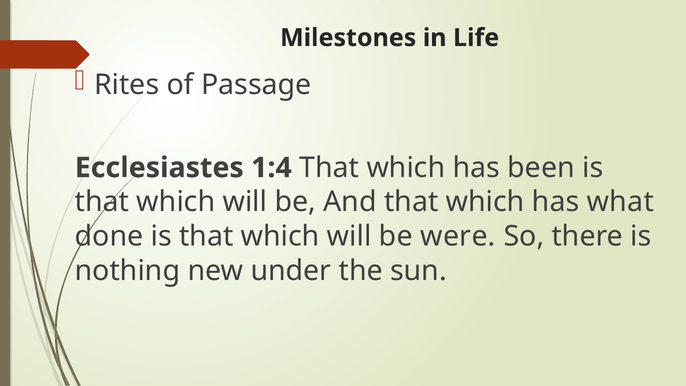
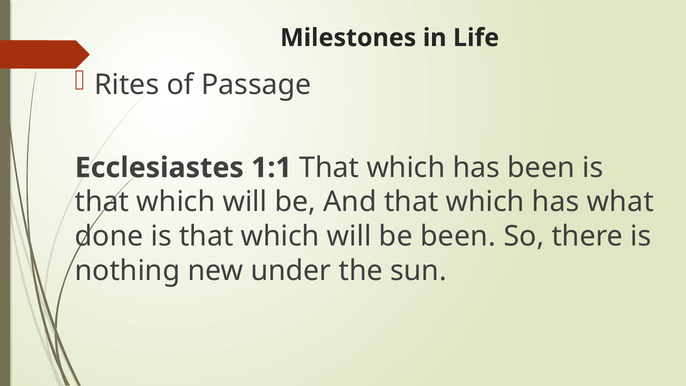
1:4: 1:4 -> 1:1 (271, 168)
be were: were -> been (458, 236)
